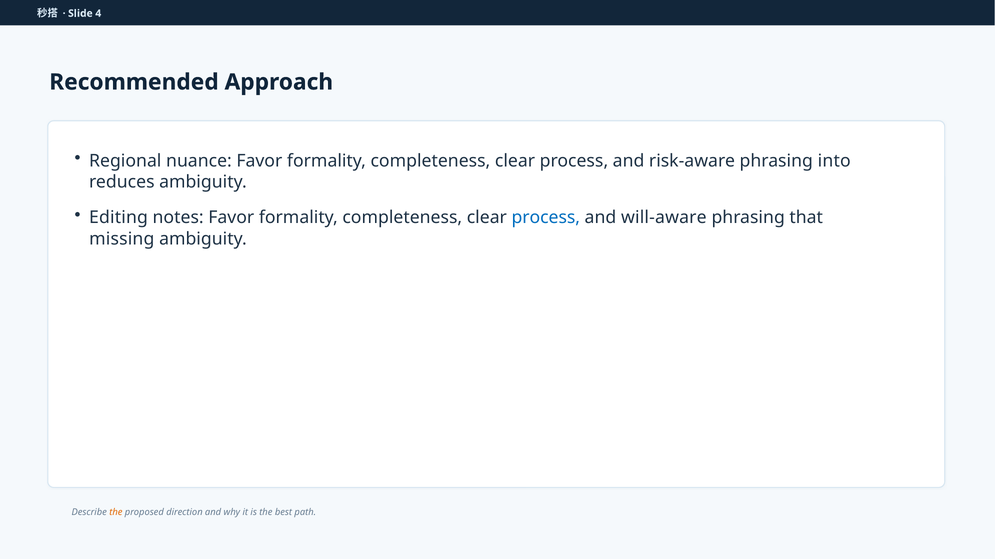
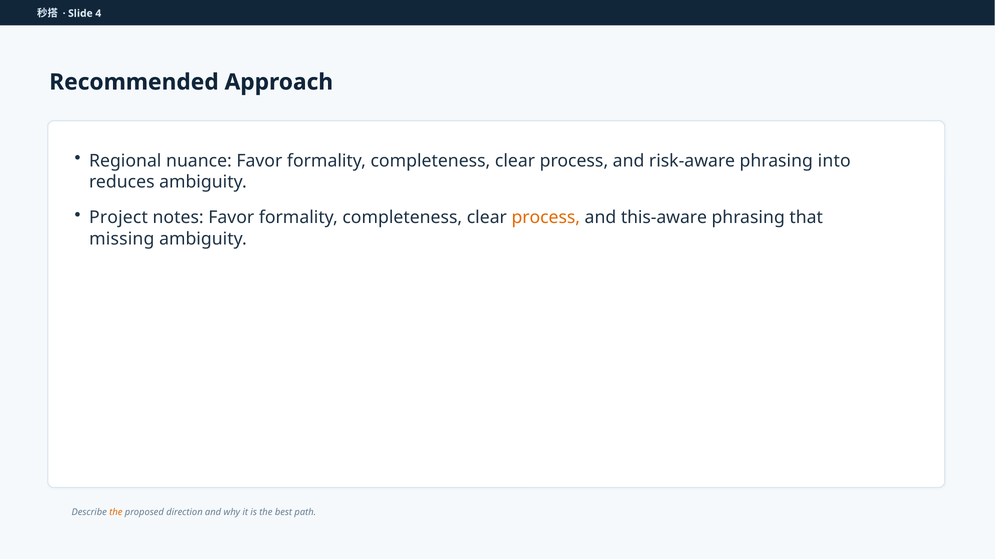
Editing: Editing -> Project (119, 218)
process colour: blue -> orange (546, 218)
will-aware: will-aware -> this-aware (664, 218)
